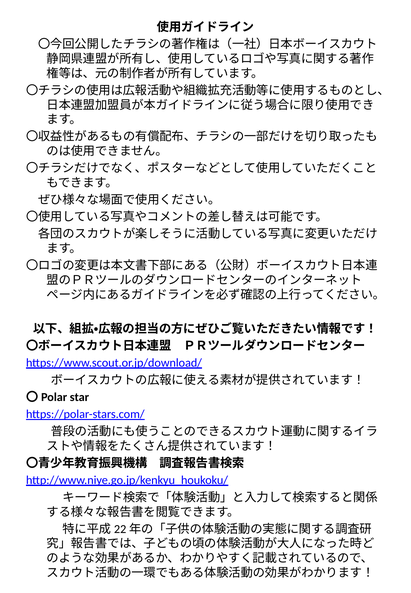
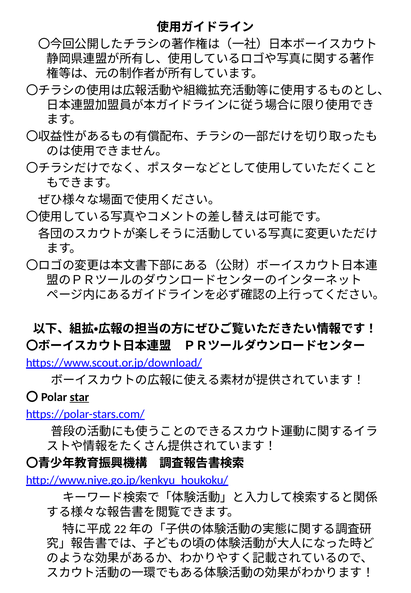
star underline: none -> present (79, 398)
